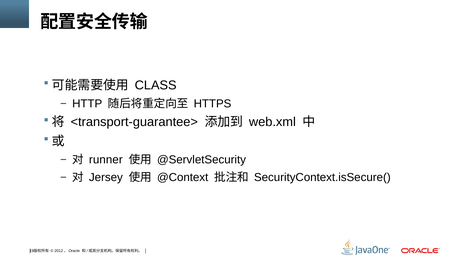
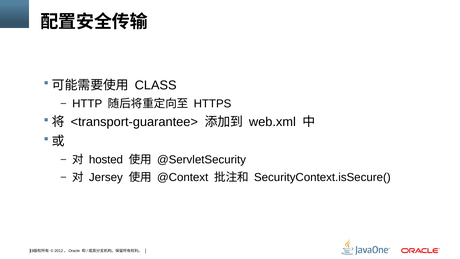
runner: runner -> hosted (106, 159)
